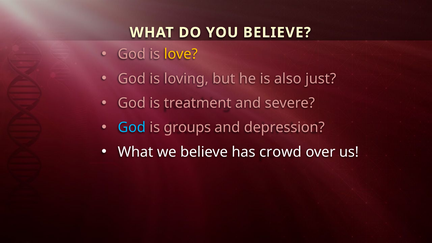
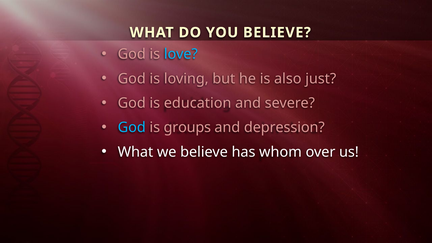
love colour: yellow -> light blue (181, 54)
treatment: treatment -> education (198, 103)
crowd: crowd -> whom (280, 152)
